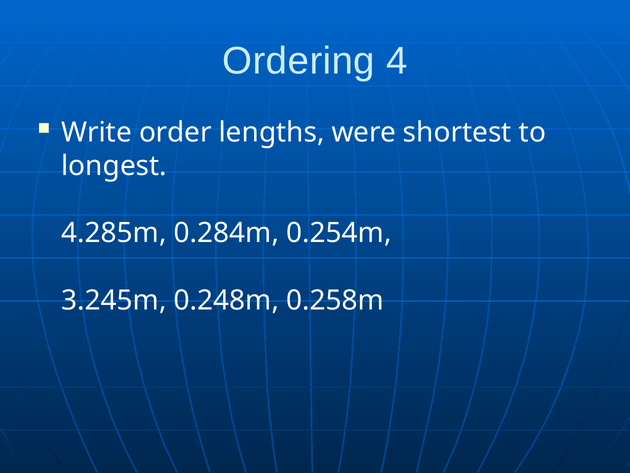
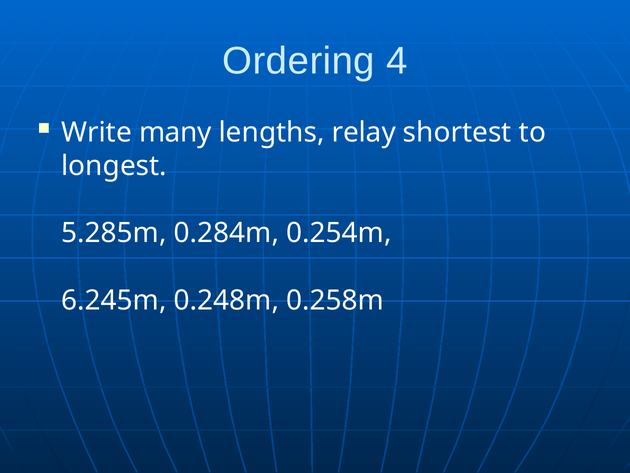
order: order -> many (175, 132)
were: were -> relay (364, 132)
4.285m: 4.285m -> 5.285m (114, 233)
3.245m: 3.245m -> 6.245m (114, 300)
